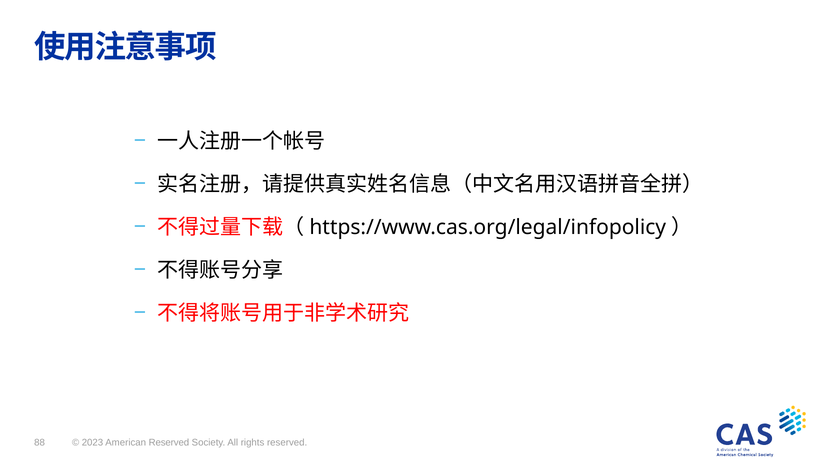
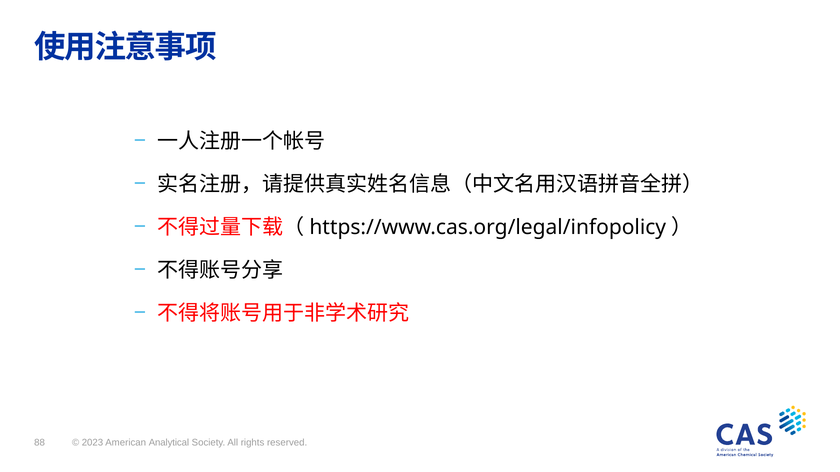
American Reserved: Reserved -> Analytical (169, 443)
